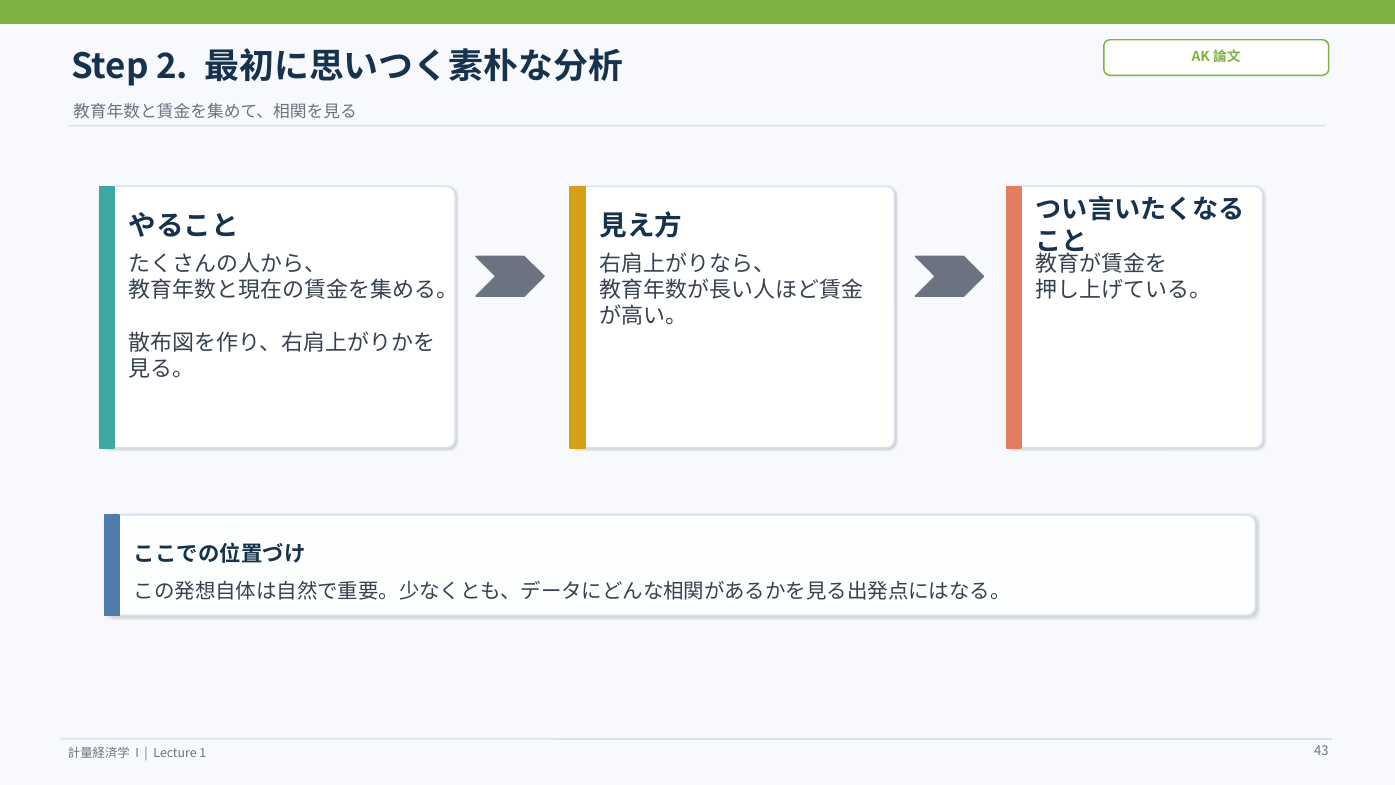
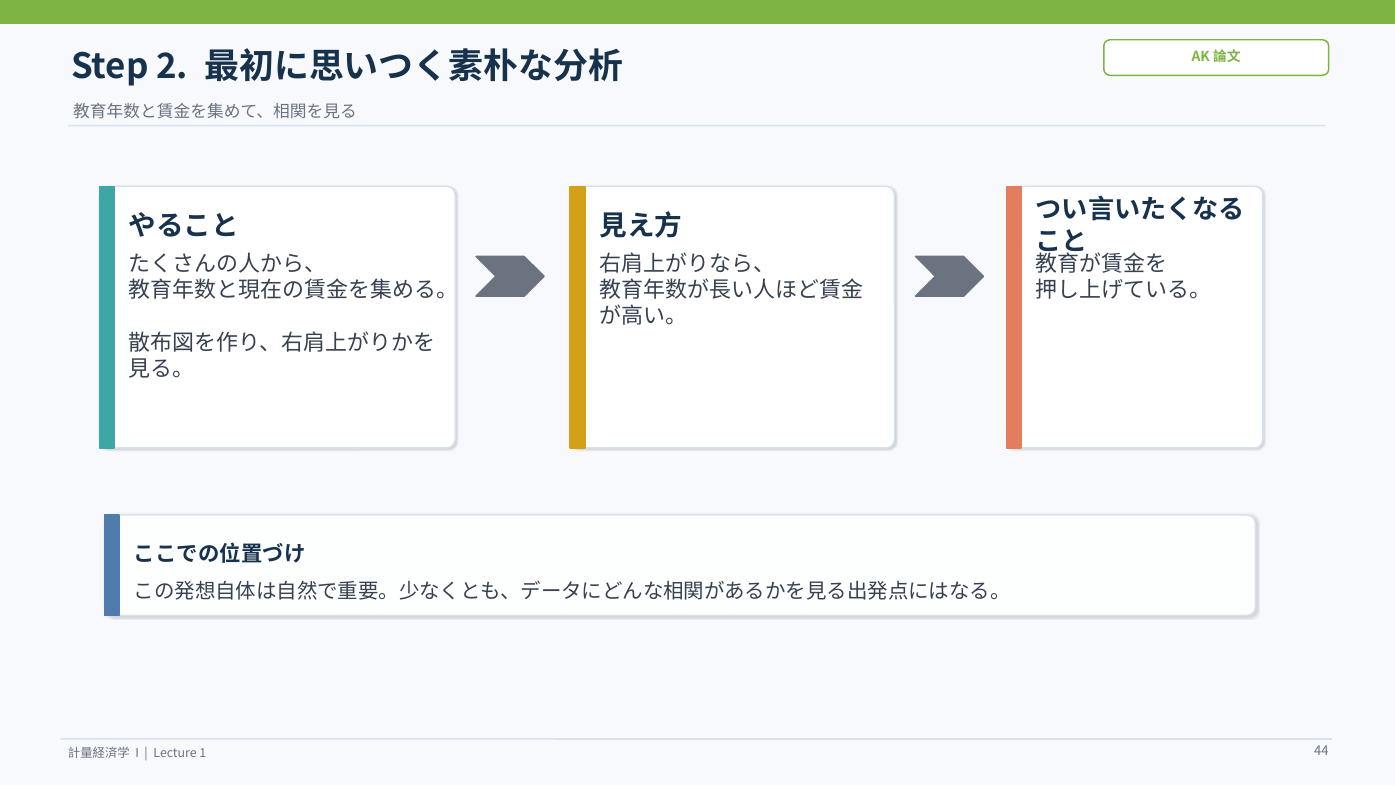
43: 43 -> 44 (1321, 751)
